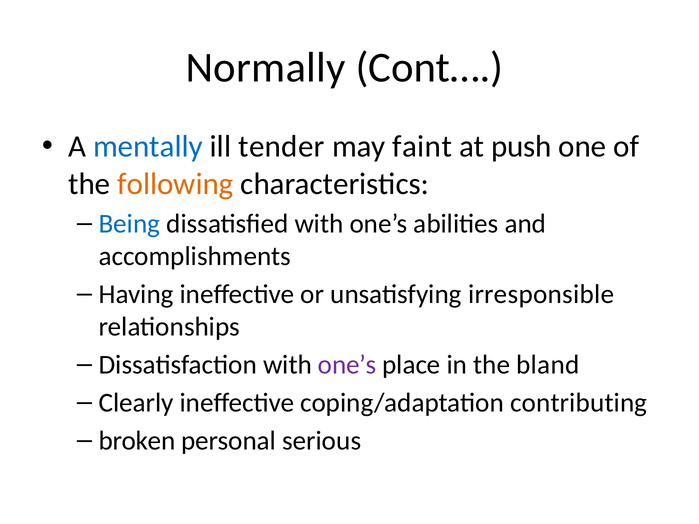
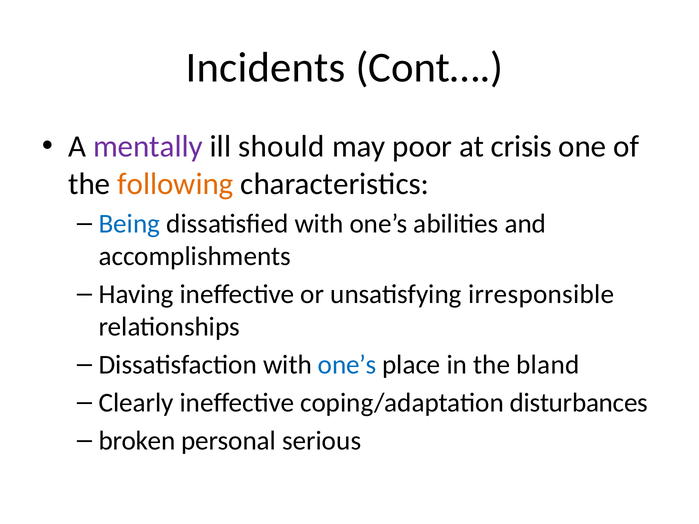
Normally: Normally -> Incidents (266, 68)
mentally colour: blue -> purple (148, 147)
tender: tender -> should (281, 147)
faint: faint -> poor (422, 147)
push: push -> crisis (521, 147)
one’s colour: purple -> blue (347, 365)
contributing: contributing -> disturbances (579, 403)
